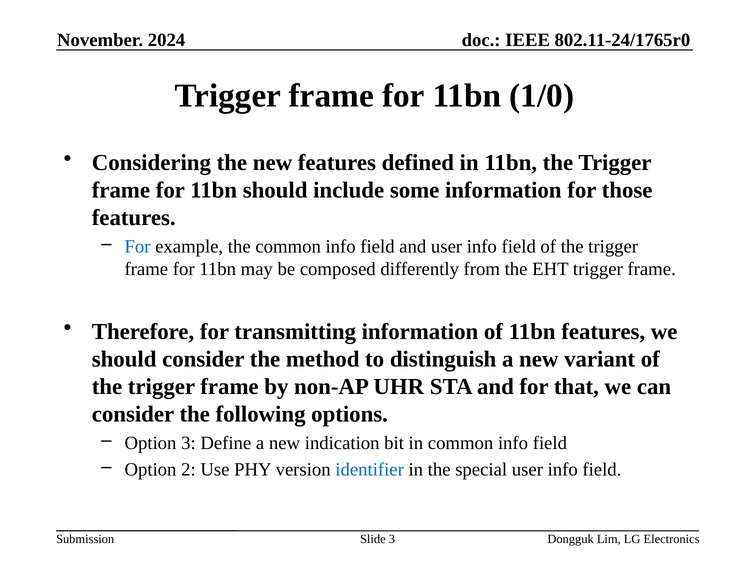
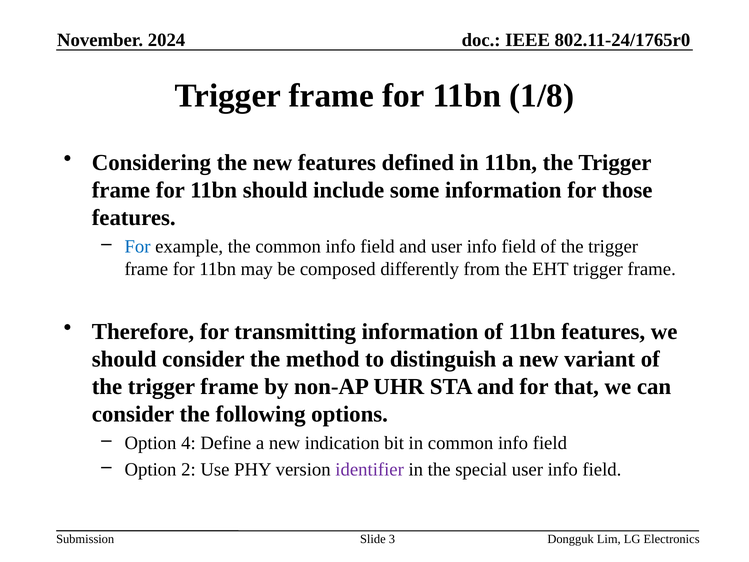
1/0: 1/0 -> 1/8 (542, 96)
Option 3: 3 -> 4 (188, 443)
identifier colour: blue -> purple (370, 469)
